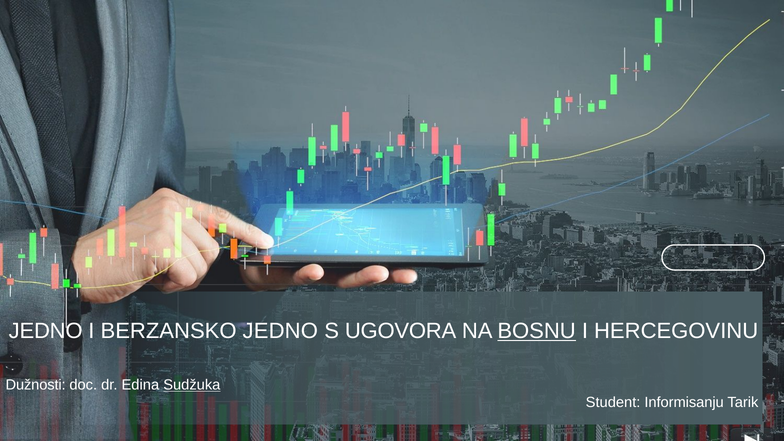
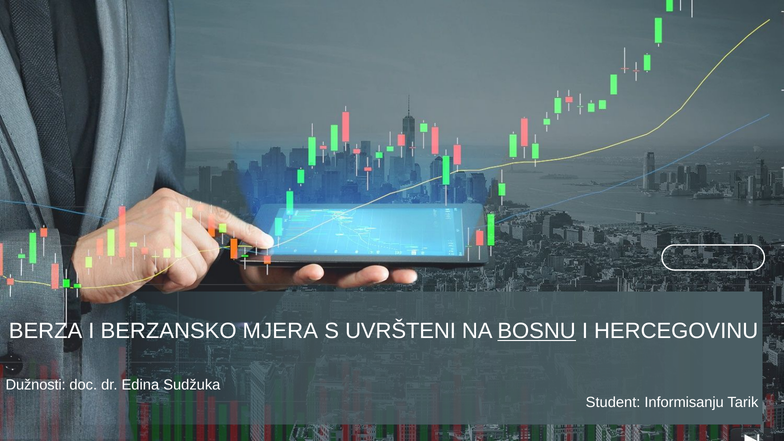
JEDNO: JEDNO -> BERZA (46, 331)
BERZANSKO JEDNO: JEDNO -> MJERA (280, 331)
UGOVORA: UGOVORA -> UVRŠTENI (401, 331)
Sudžuka underline: present -> none (192, 385)
